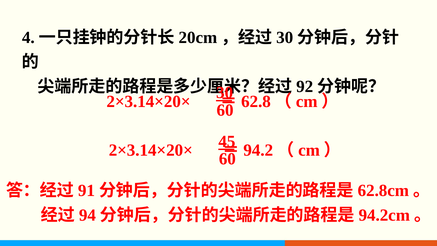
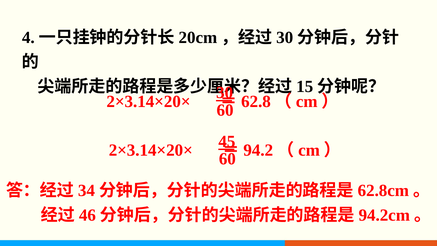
92: 92 -> 15 (305, 86)
91: 91 -> 34 (86, 191)
94: 94 -> 46 (87, 215)
